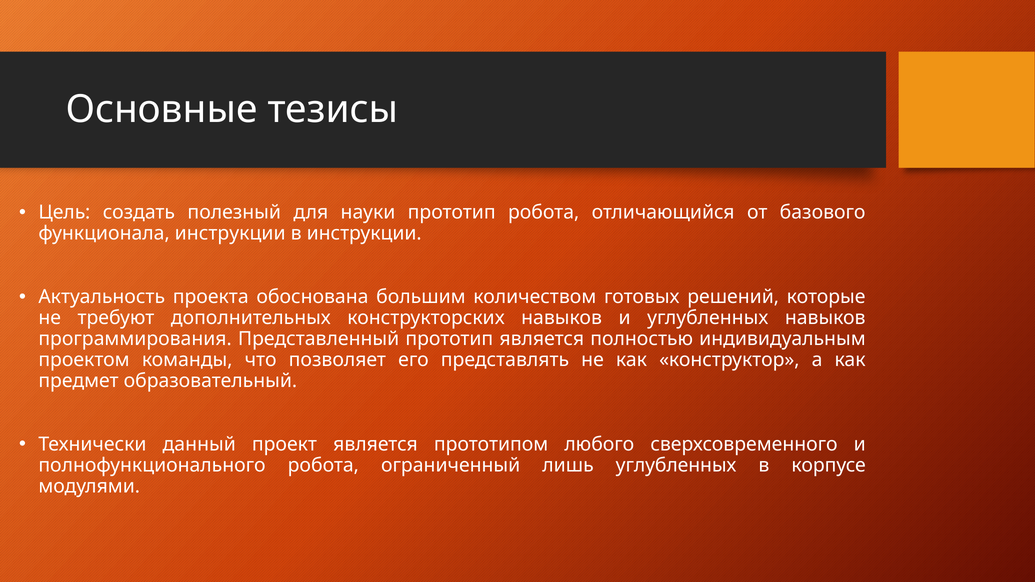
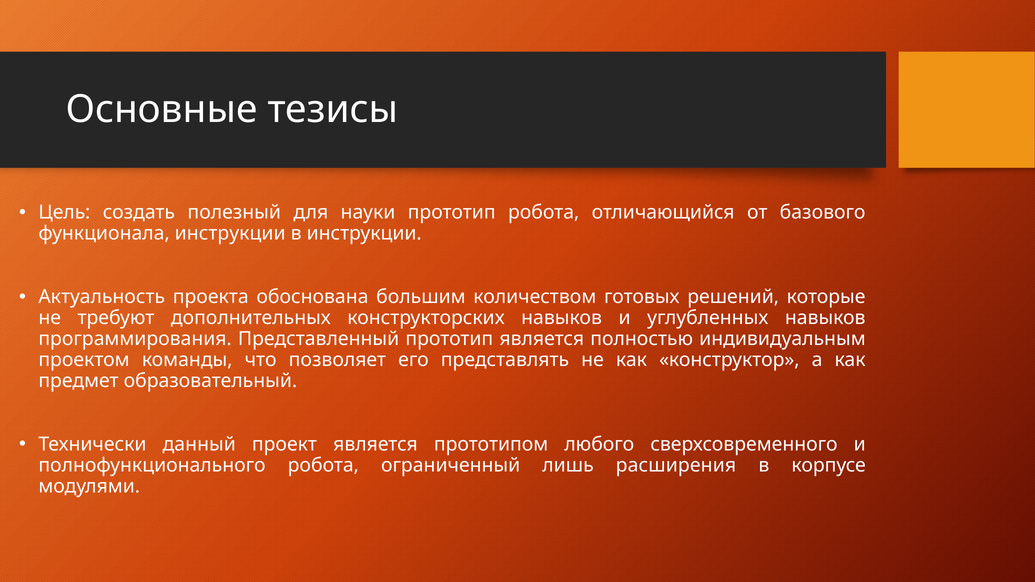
лишь углубленных: углубленных -> расширения (676, 465)
